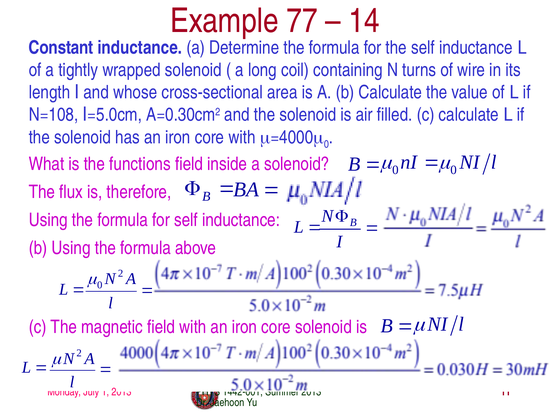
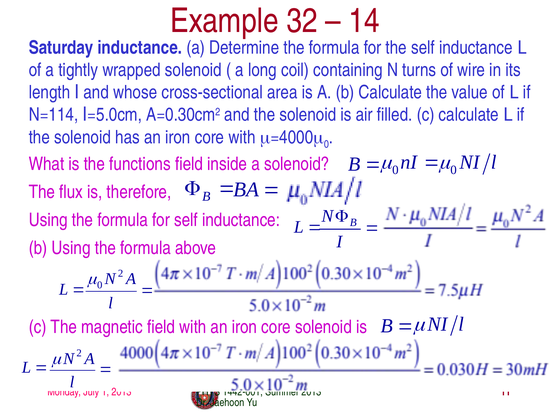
77: 77 -> 32 (302, 21)
Constant: Constant -> Saturday (61, 48)
N=108: N=108 -> N=114 (54, 115)
